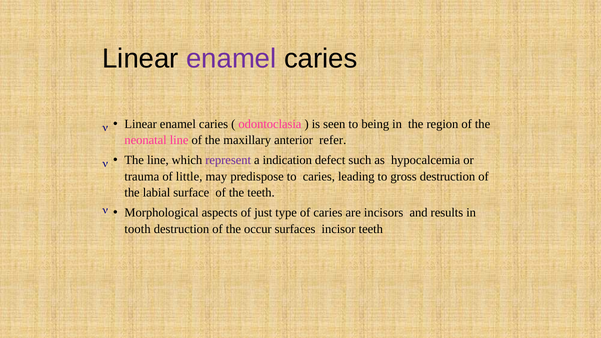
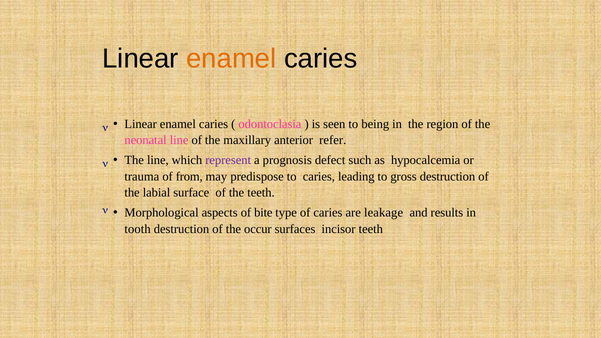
enamel colour: purple -> orange (231, 59)
indication: indication -> prognosis (287, 160)
little: little -> from (189, 177)
just: just -> bite (263, 213)
incisors: incisors -> leakage (384, 213)
